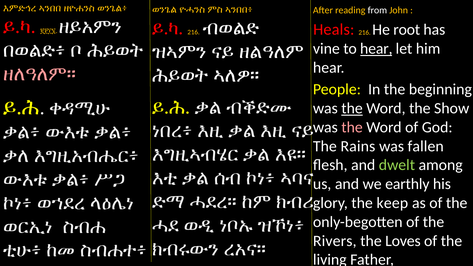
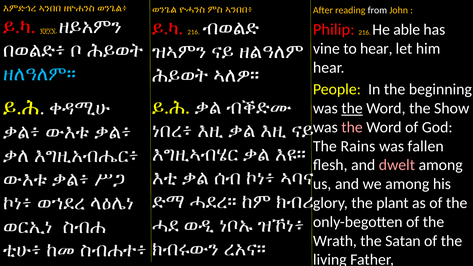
Heals: Heals -> Philip (334, 29)
root: root -> able (407, 30)
hear underline: present -> none (376, 49)
ዘለዓለም። colour: pink -> light blue (40, 74)
dwelt colour: light green -> pink (397, 165)
we earthly: earthly -> among (407, 184)
keep: keep -> plant (393, 203)
Rivers: Rivers -> Wrath (335, 241)
Loves: Loves -> Satan (403, 241)
